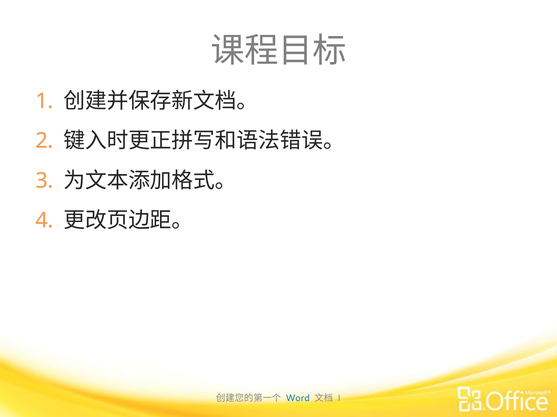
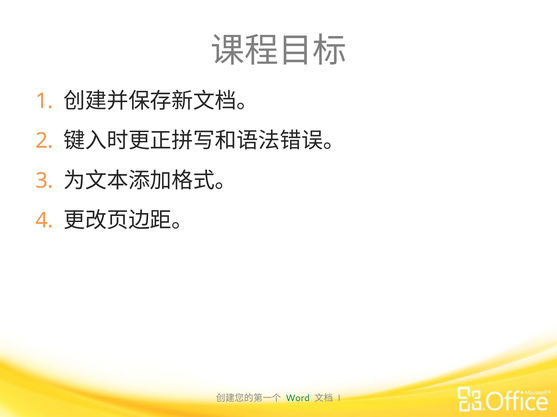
Word colour: blue -> green (298, 399)
